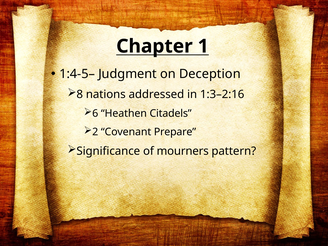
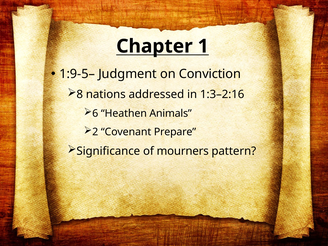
1:4-5–: 1:4-5– -> 1:9-5– (77, 74)
Deception: Deception -> Conviction (210, 74)
Citadels: Citadels -> Animals (171, 113)
